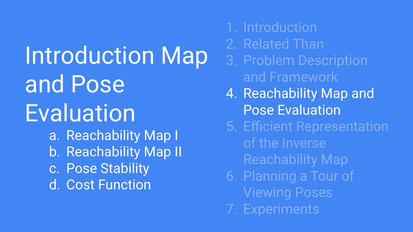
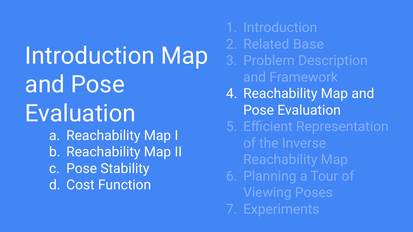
Than: Than -> Base (308, 44)
